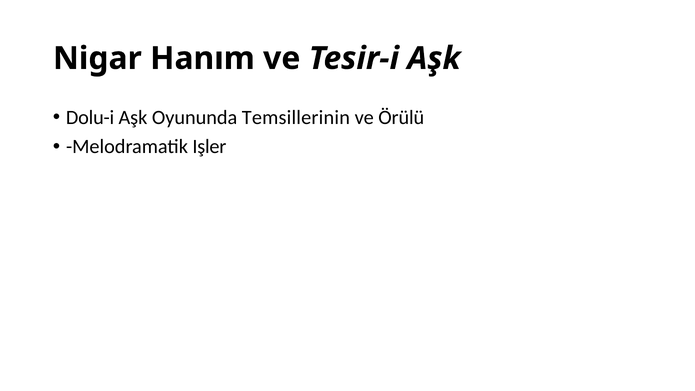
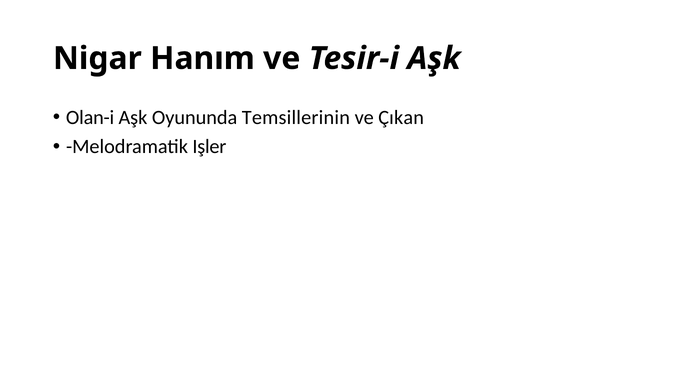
Dolu-i: Dolu-i -> Olan-i (90, 118)
Örülü: Örülü -> Çıkan (401, 118)
